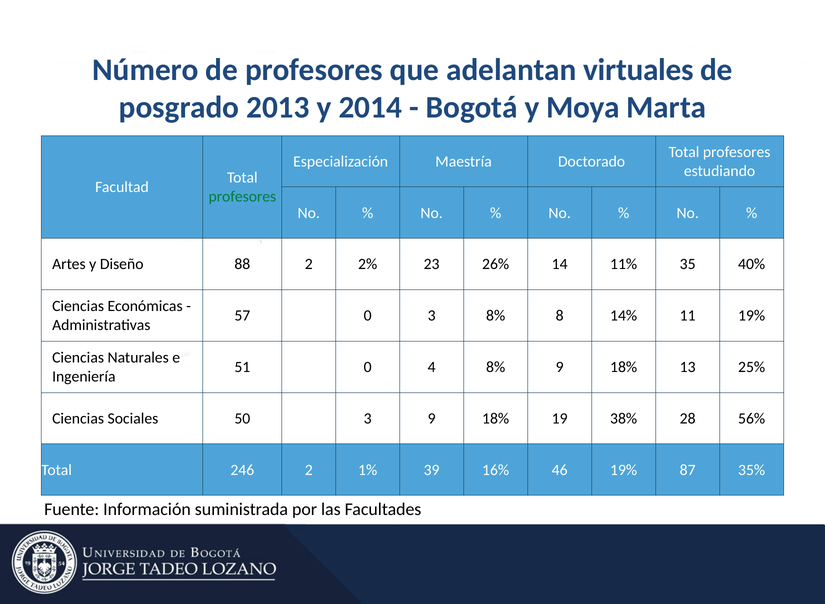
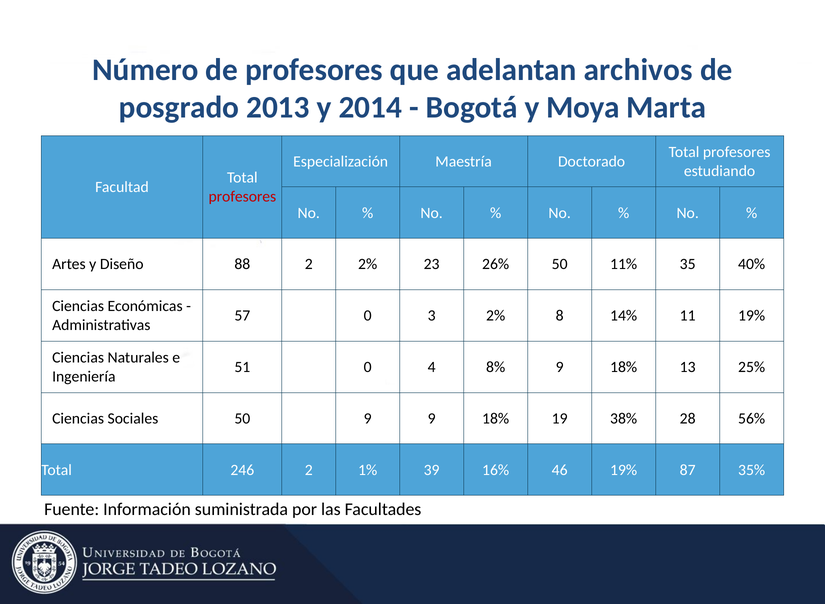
virtuales: virtuales -> archivos (638, 70)
profesores colour: green -> red (242, 197)
26% 14: 14 -> 50 (560, 264)
3 8%: 8% -> 2% (496, 316)
50 3: 3 -> 9 (368, 419)
